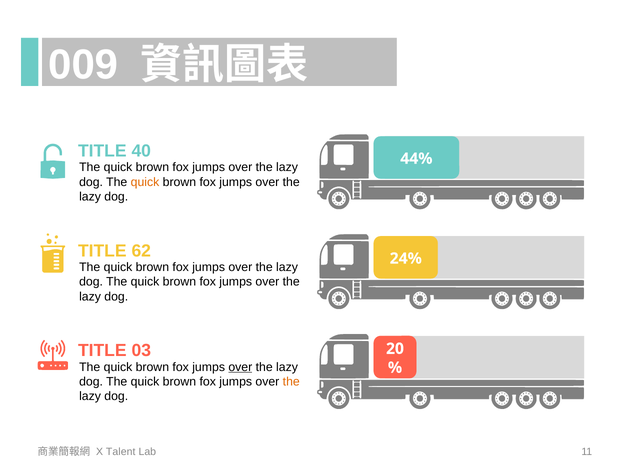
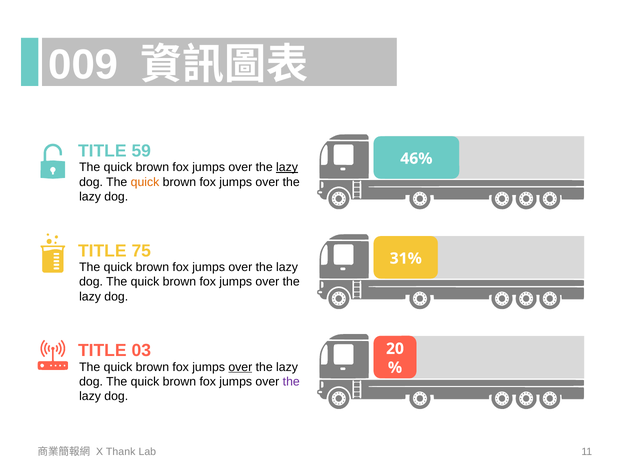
40: 40 -> 59 (141, 151)
44%: 44% -> 46% (416, 158)
lazy underline: none -> present (287, 167)
62: 62 -> 75 (141, 250)
24%: 24% -> 31% (406, 258)
the colour: orange -> purple (291, 381)
Talent: Talent -> Thank (121, 451)
